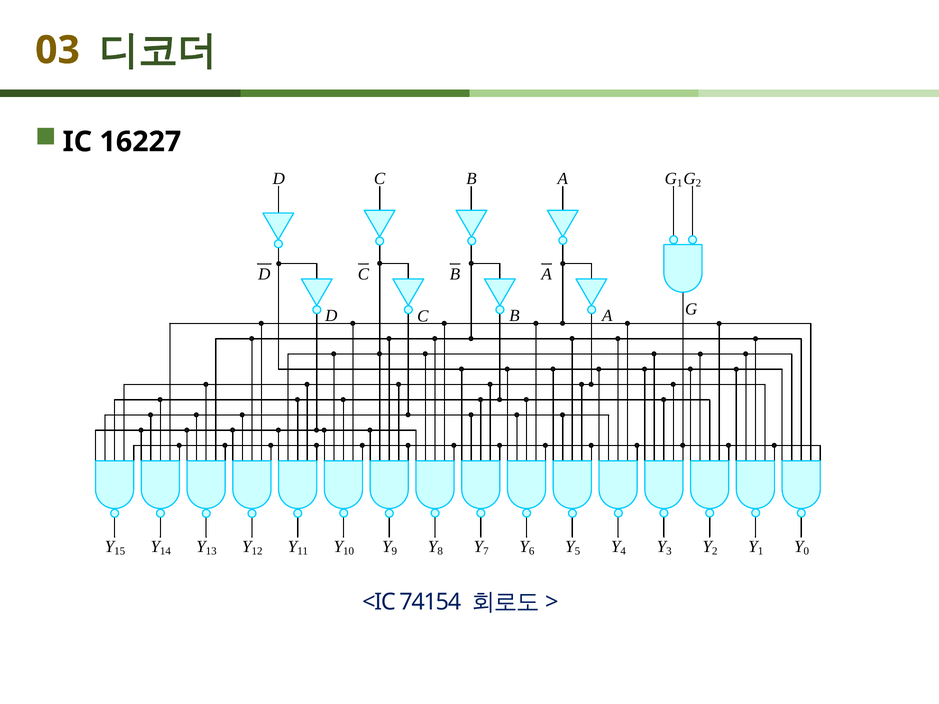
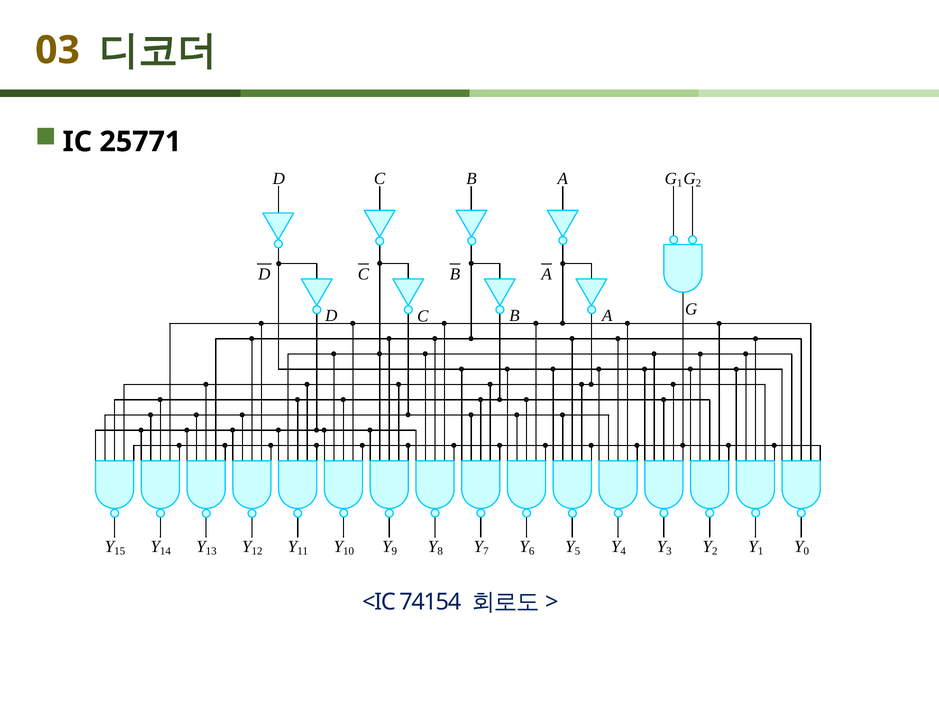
16227: 16227 -> 25771 (140, 142)
